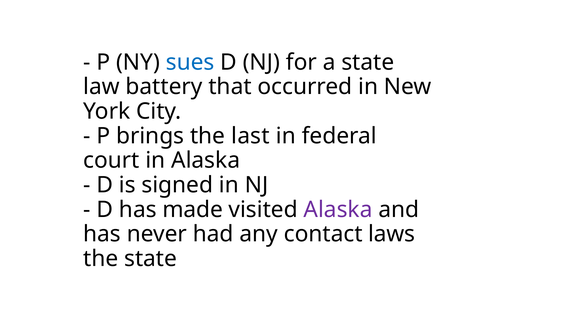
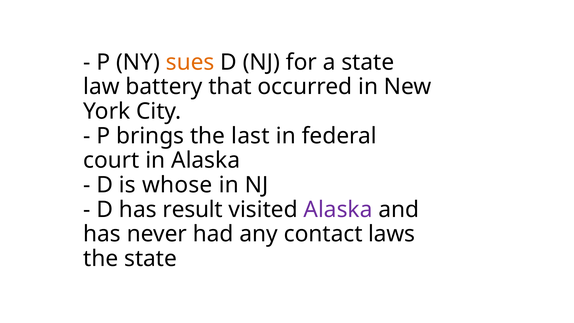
sues colour: blue -> orange (190, 62)
signed: signed -> whose (177, 185)
made: made -> result (193, 209)
